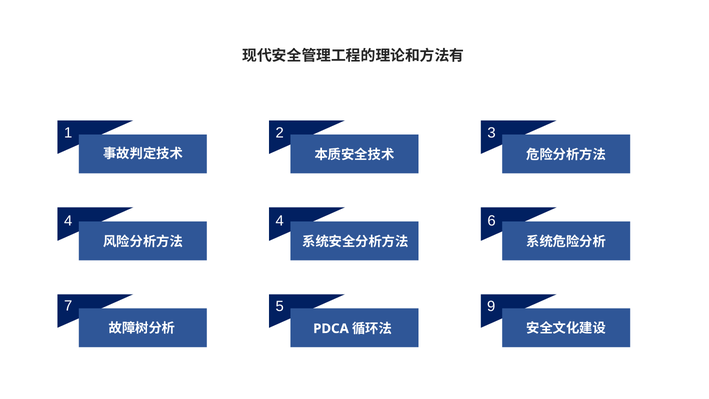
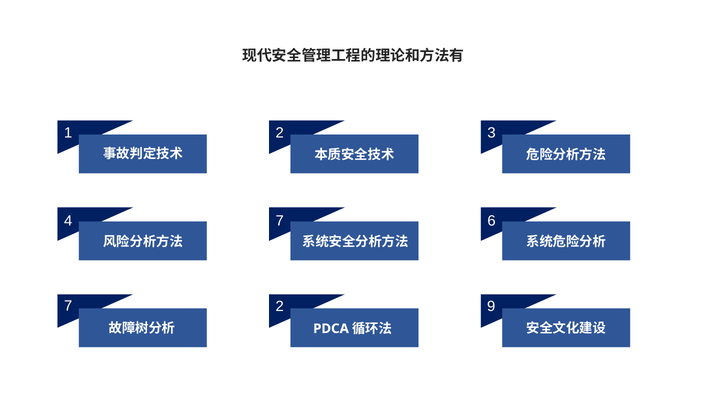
4 4: 4 -> 7 (280, 221)
7 5: 5 -> 2 (280, 306)
